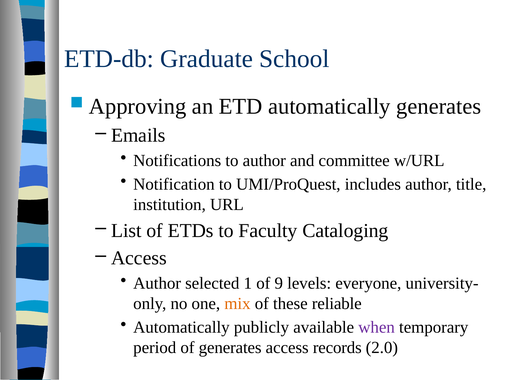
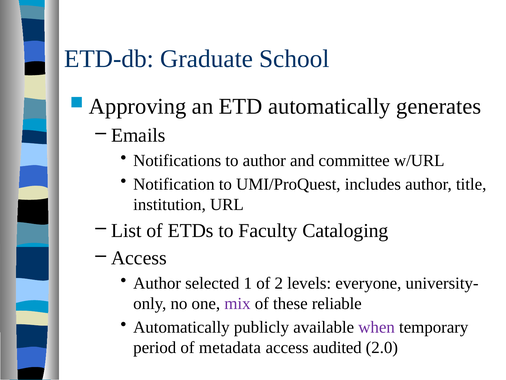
9: 9 -> 2 (279, 283)
mix colour: orange -> purple (237, 303)
of generates: generates -> metadata (230, 347)
records: records -> audited (337, 347)
